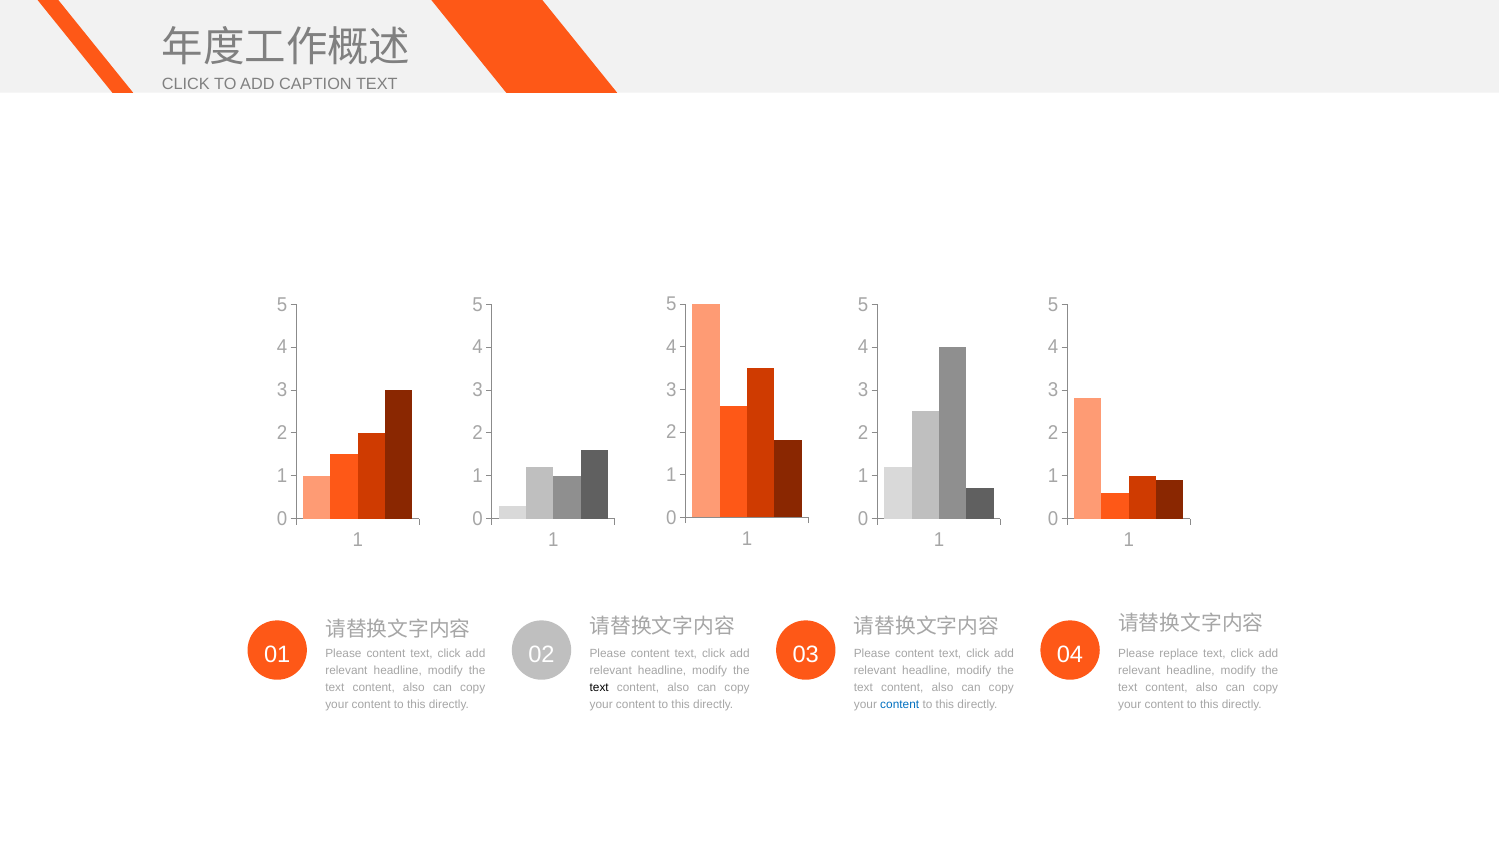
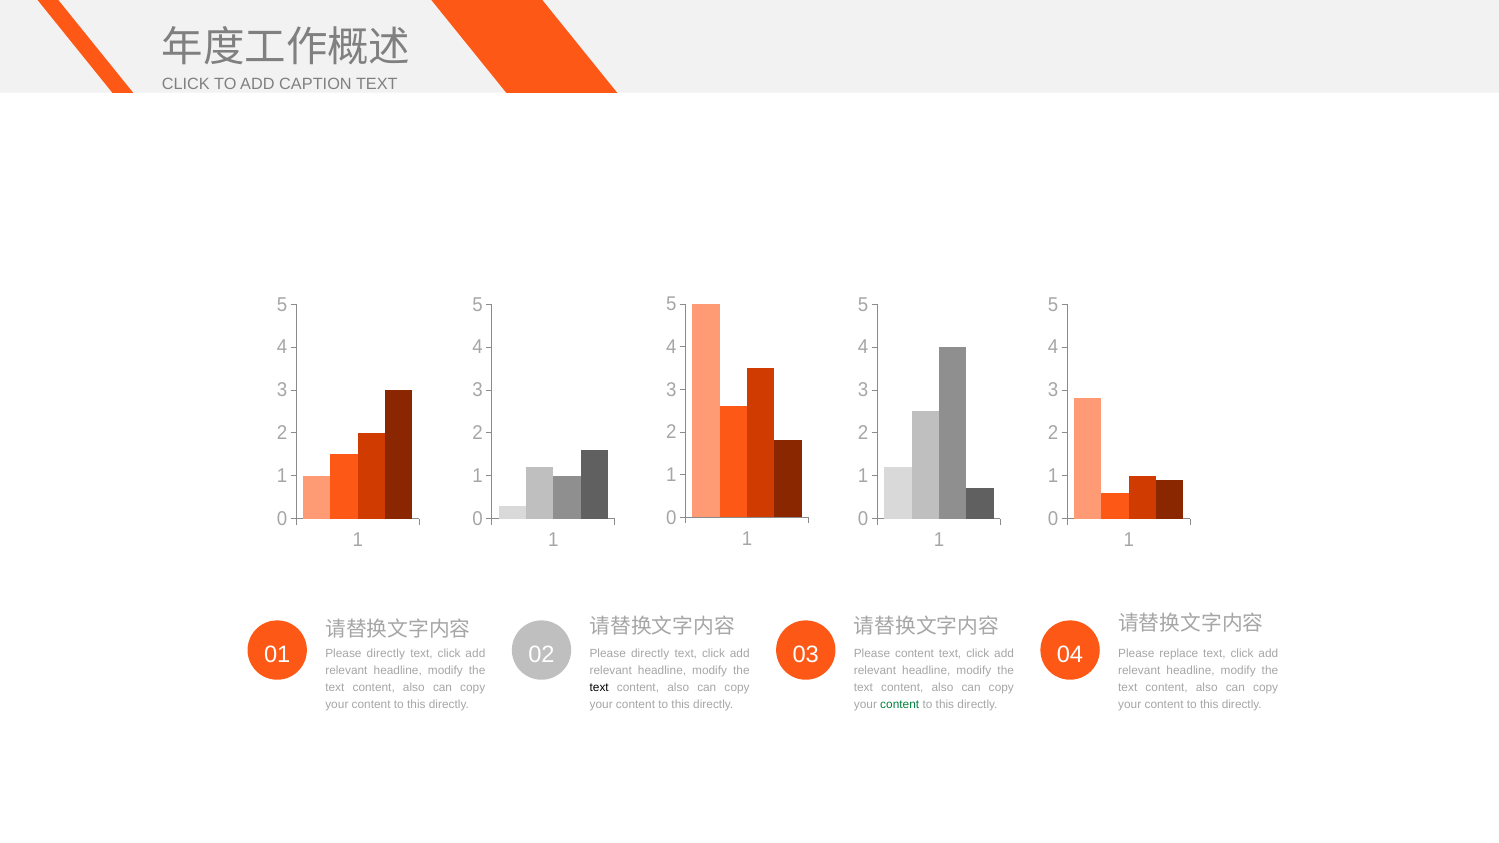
01 Please content: content -> directly (650, 654)
content: content -> directly (386, 654)
content colour: blue -> green (900, 705)
